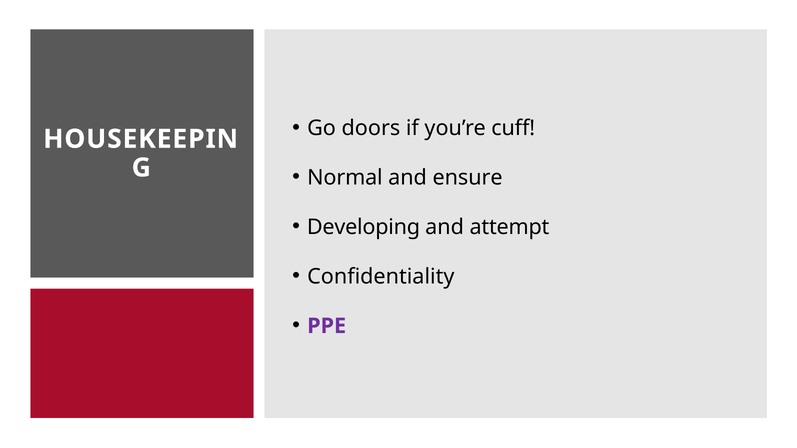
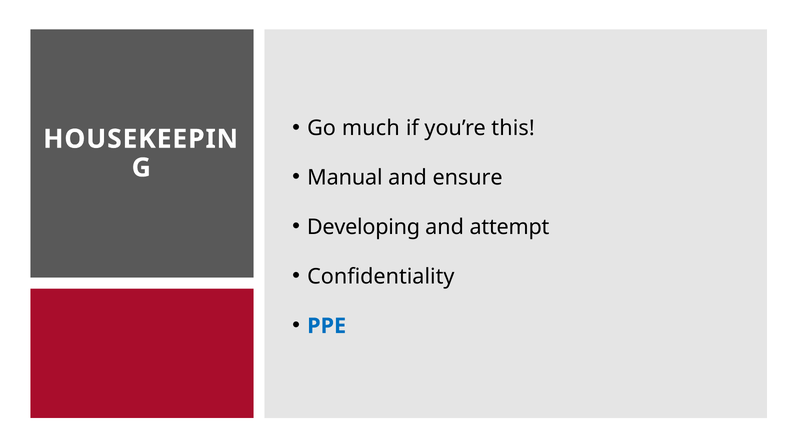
doors: doors -> much (371, 128)
cuff: cuff -> this (513, 128)
Normal: Normal -> Manual (345, 178)
PPE colour: purple -> blue (327, 326)
